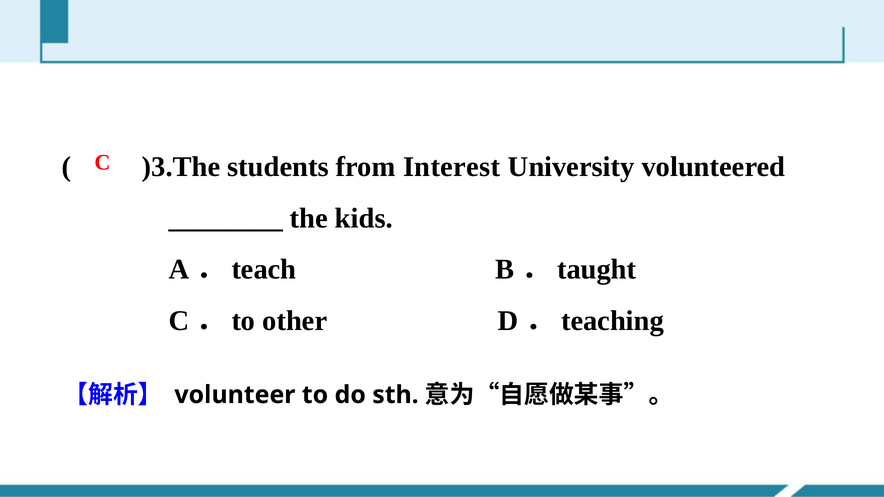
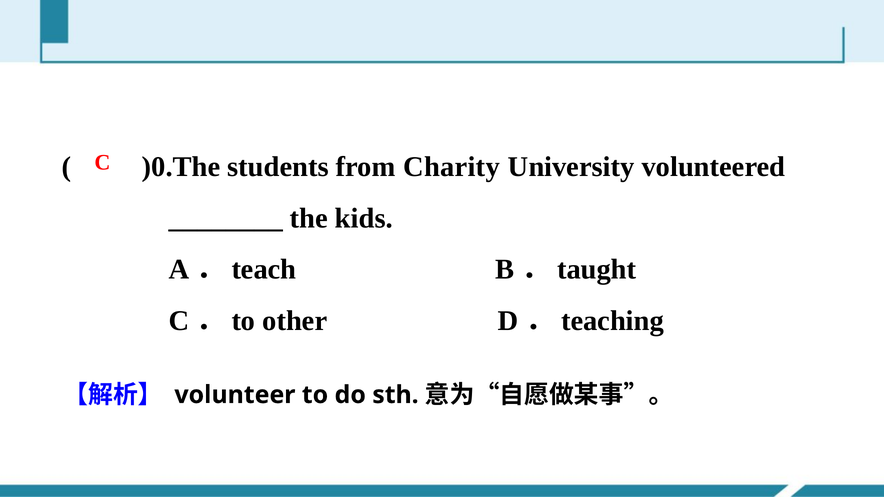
)3.The: )3.The -> )0.The (181, 167)
Interest: Interest -> Charity (452, 167)
